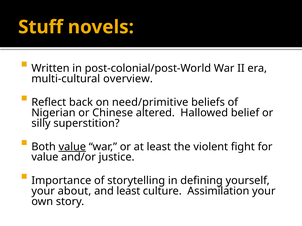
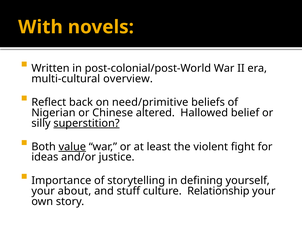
Stuff: Stuff -> With (40, 27)
superstition underline: none -> present (86, 123)
value: value -> ideas (45, 157)
and least: least -> stuff (128, 191)
Assimilation: Assimilation -> Relationship (218, 191)
